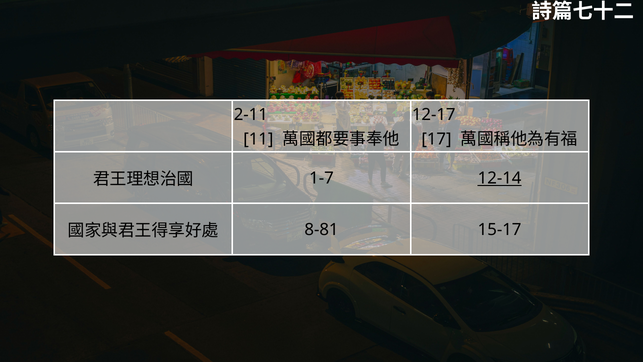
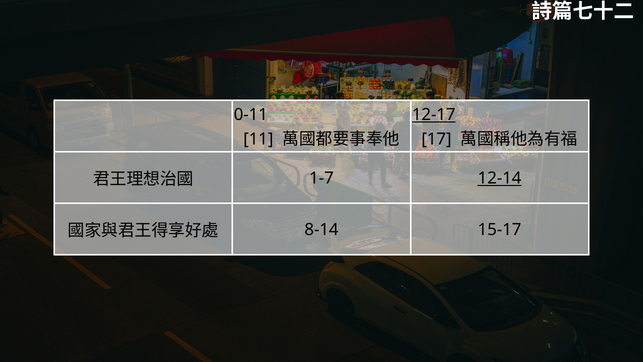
2-11: 2-11 -> 0-11 (251, 115)
12-17 underline: none -> present (434, 115)
8-81: 8-81 -> 8-14 (321, 230)
